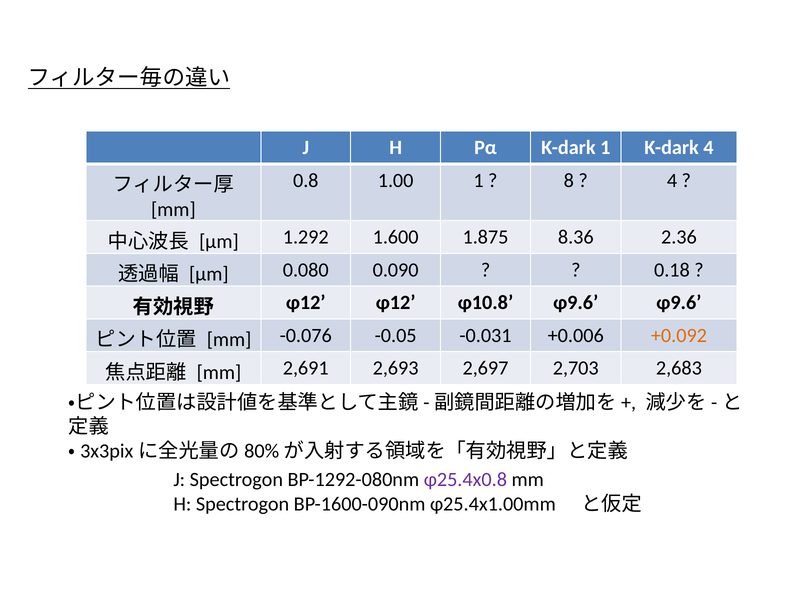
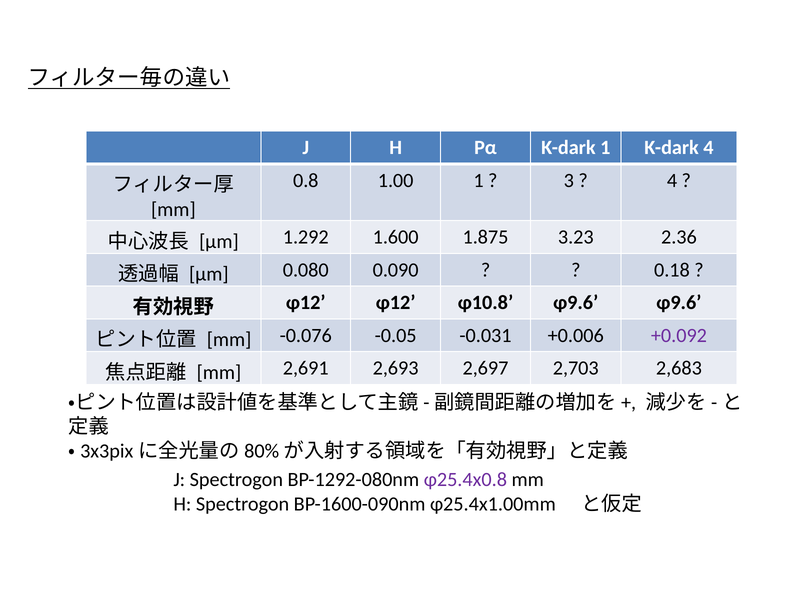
8: 8 -> 3 (569, 181)
8.36: 8.36 -> 3.23 (576, 237)
+0.092 colour: orange -> purple (679, 336)
